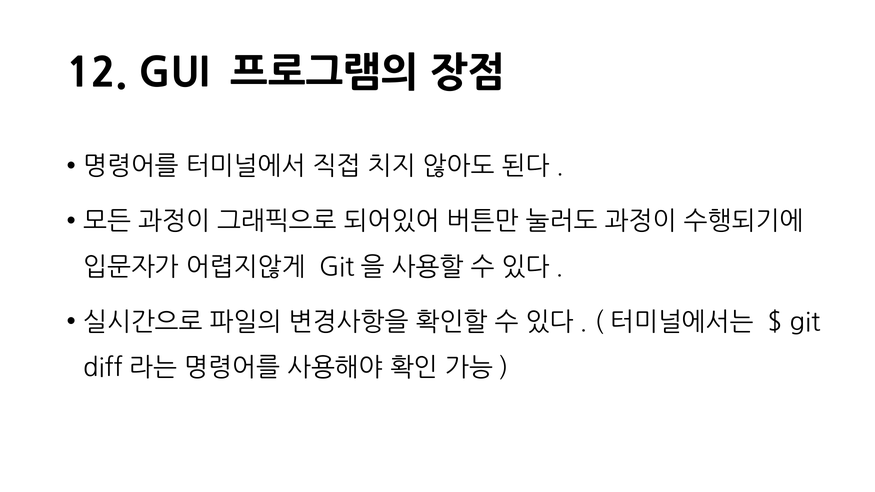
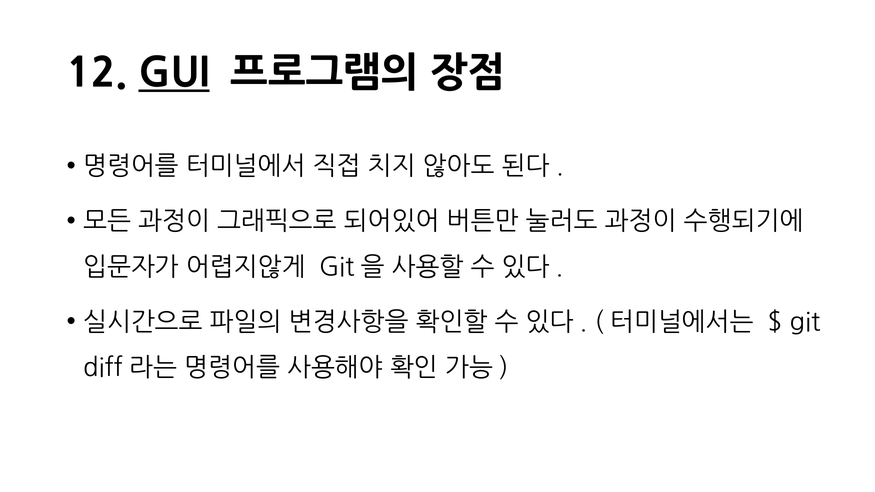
GUI underline: none -> present (174, 74)
